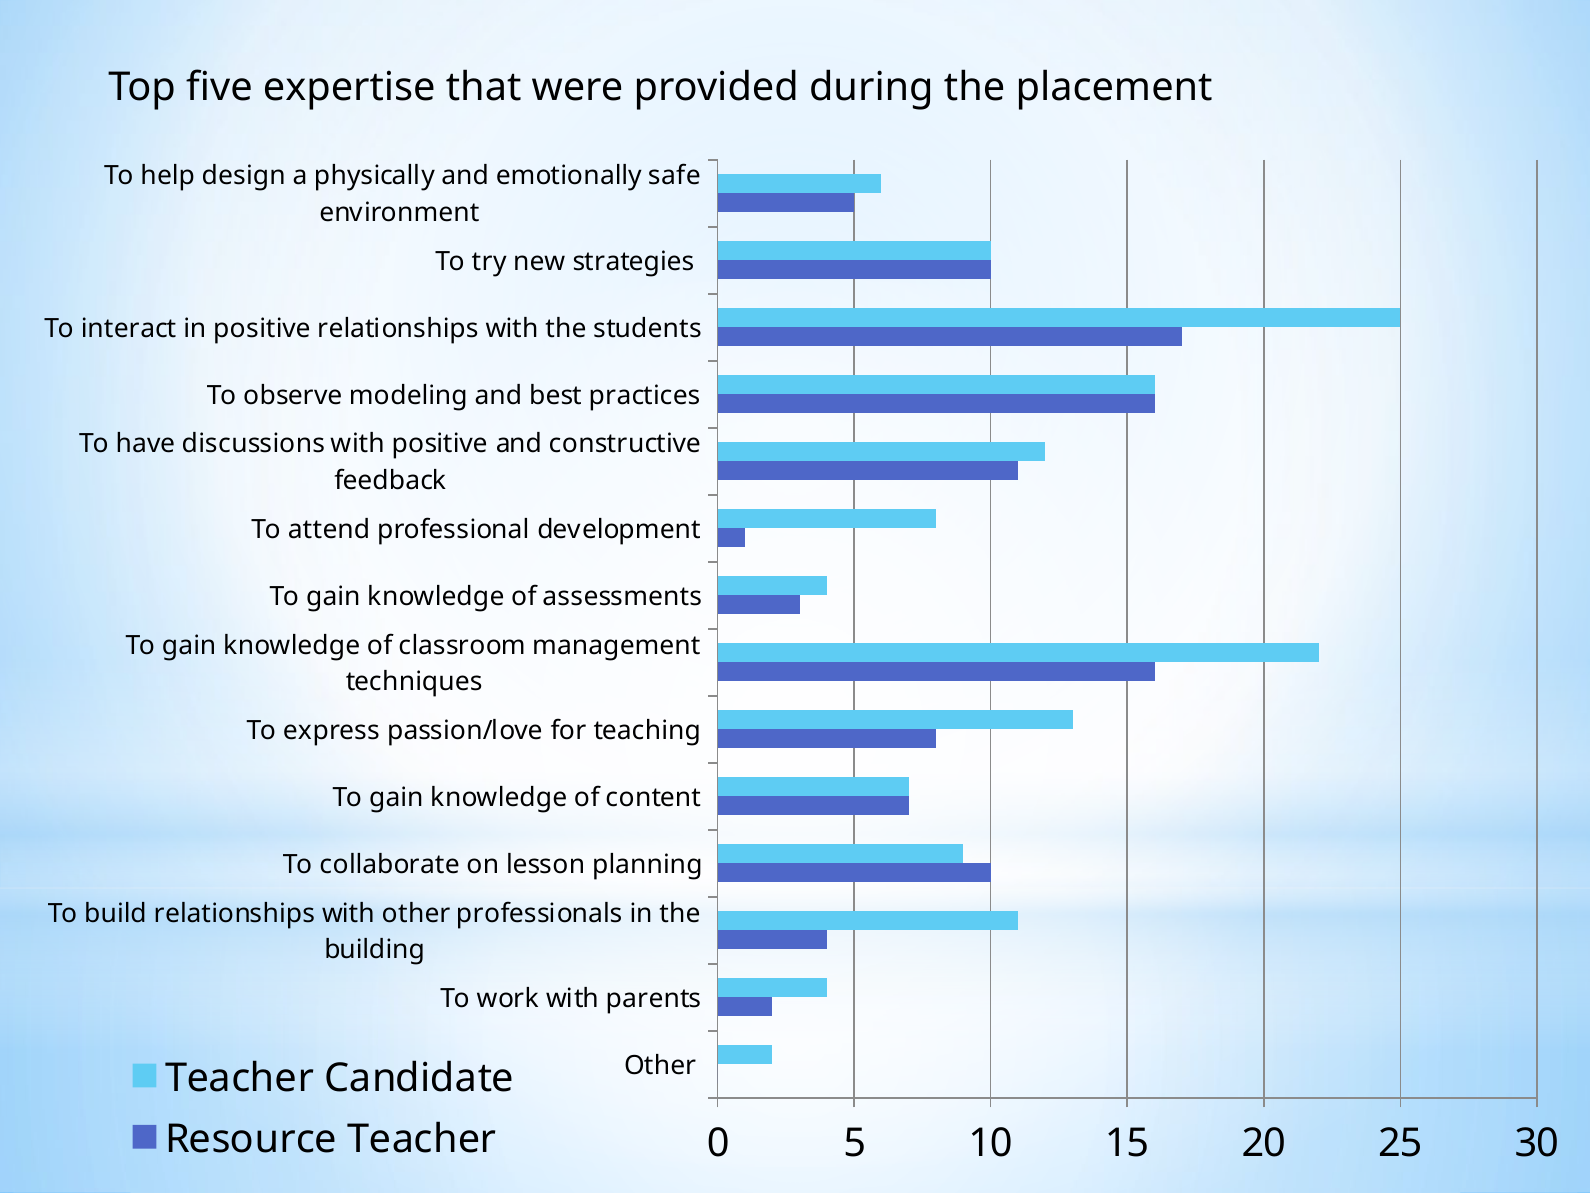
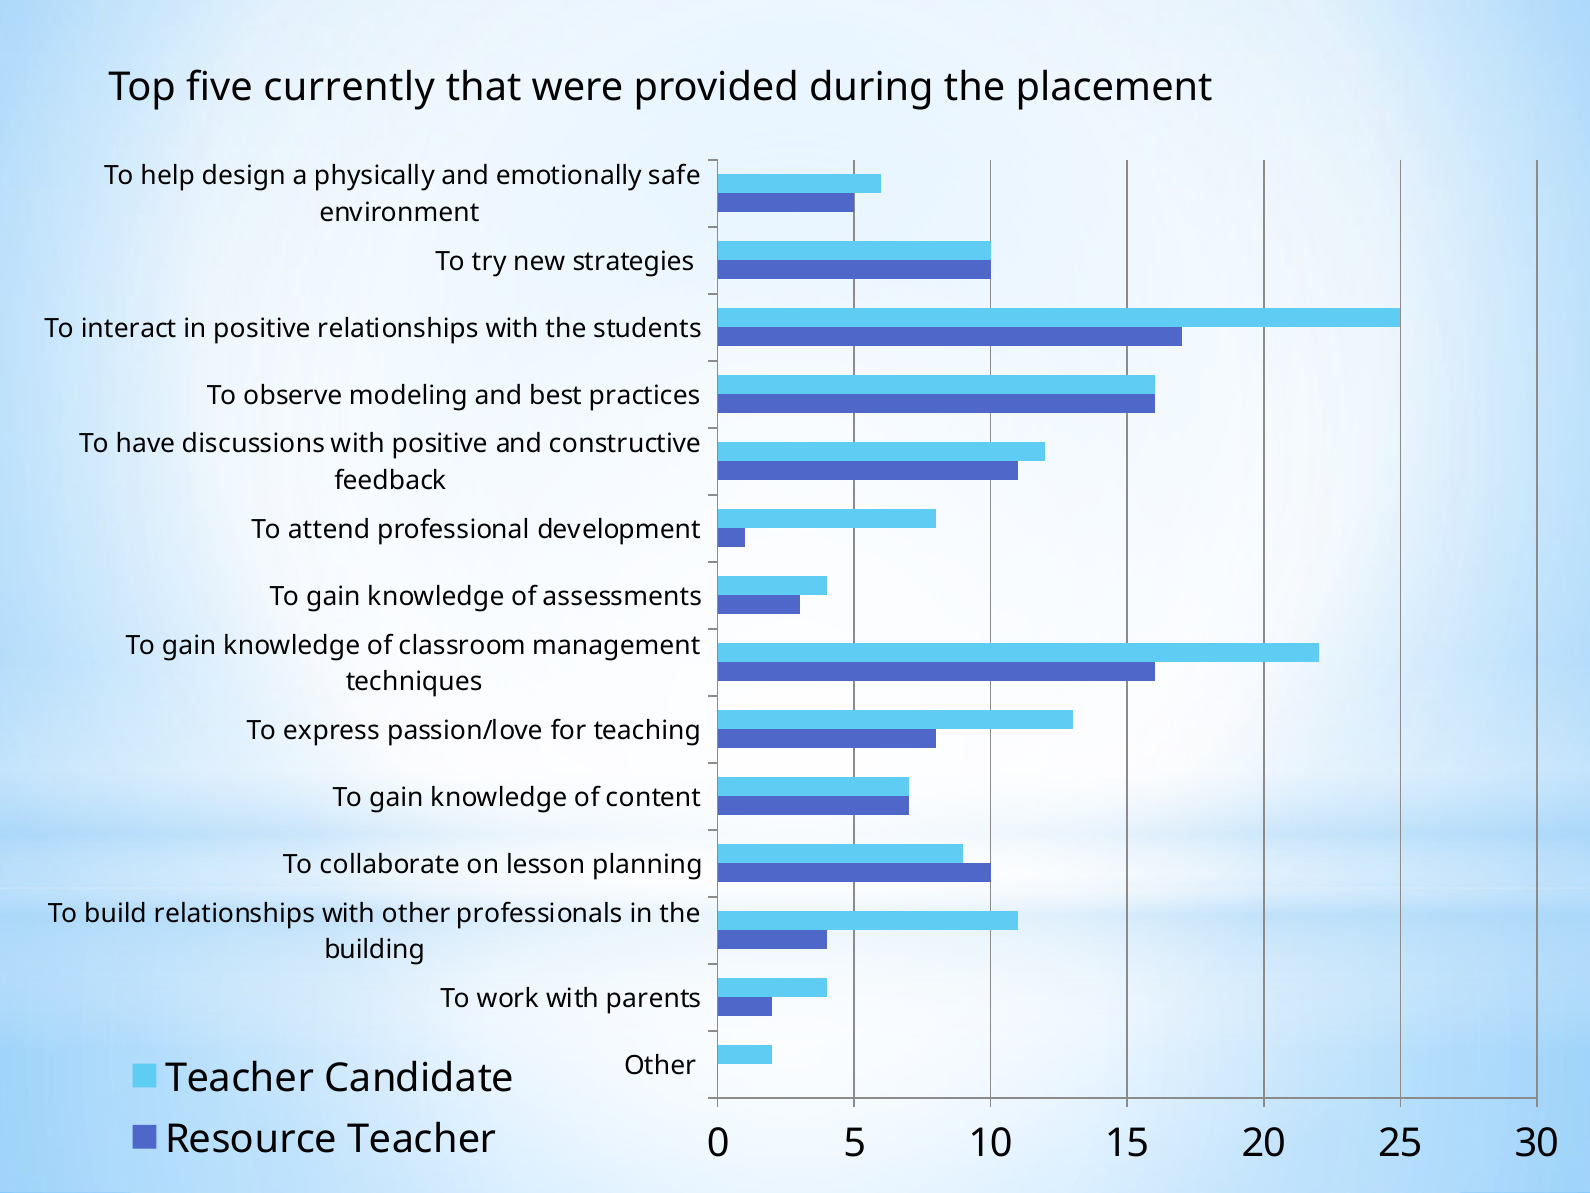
expertise: expertise -> currently (349, 87)
